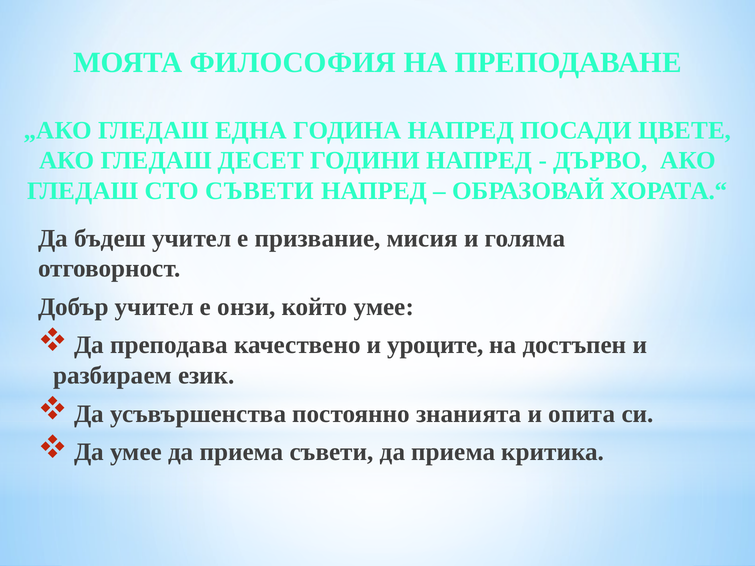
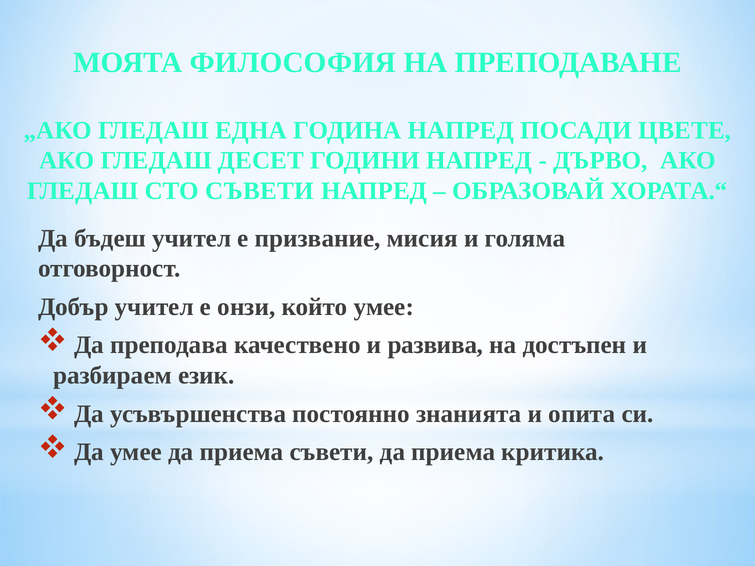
уроците: уроците -> развива (435, 345)
